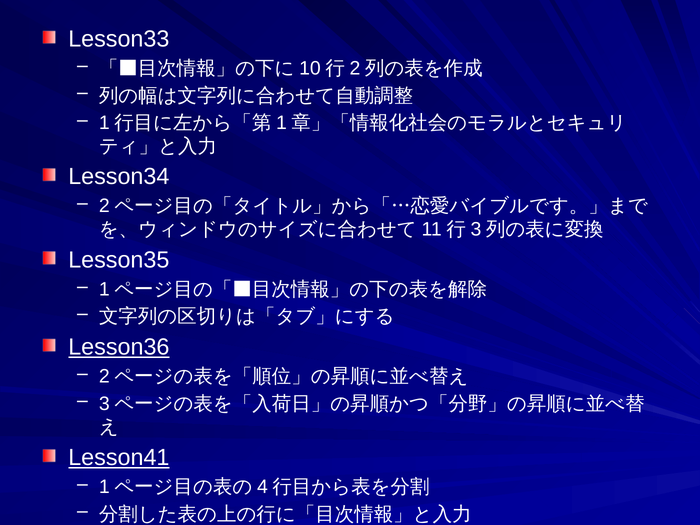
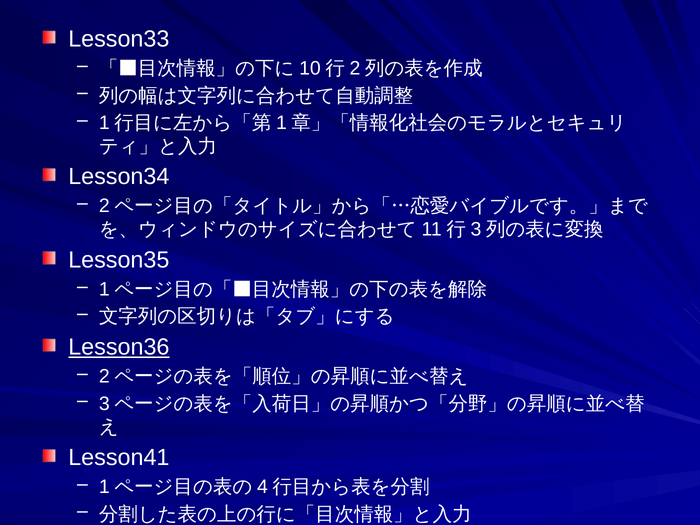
Lesson41 underline: present -> none (119, 458)
